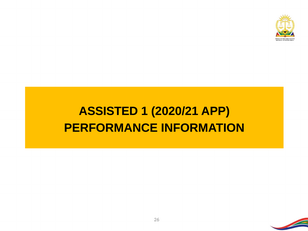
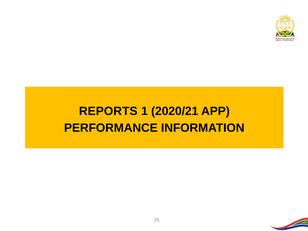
ASSISTED: ASSISTED -> REPORTS (108, 111)
